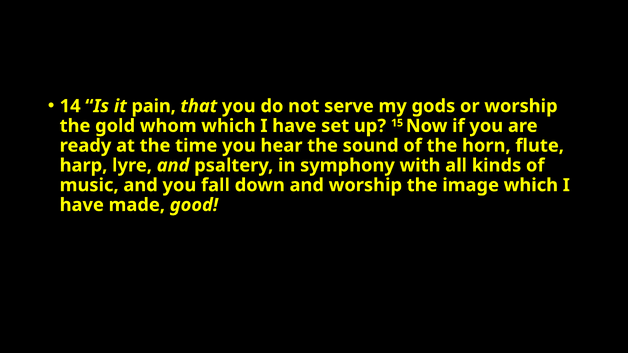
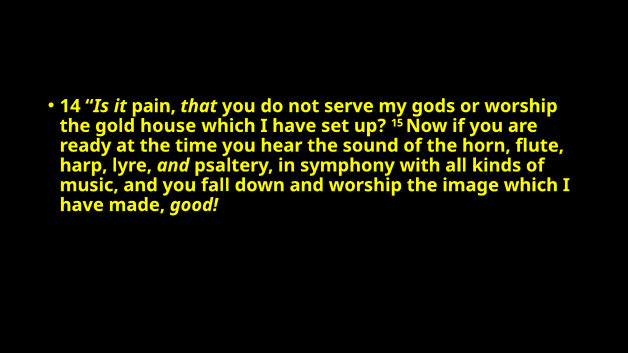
whom: whom -> house (168, 126)
